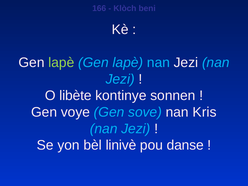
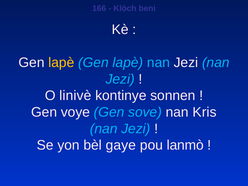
lapè colour: light green -> yellow (61, 63)
libète: libète -> linivè (75, 96)
linivè: linivè -> gaye (121, 145)
danse: danse -> lanmò (185, 145)
